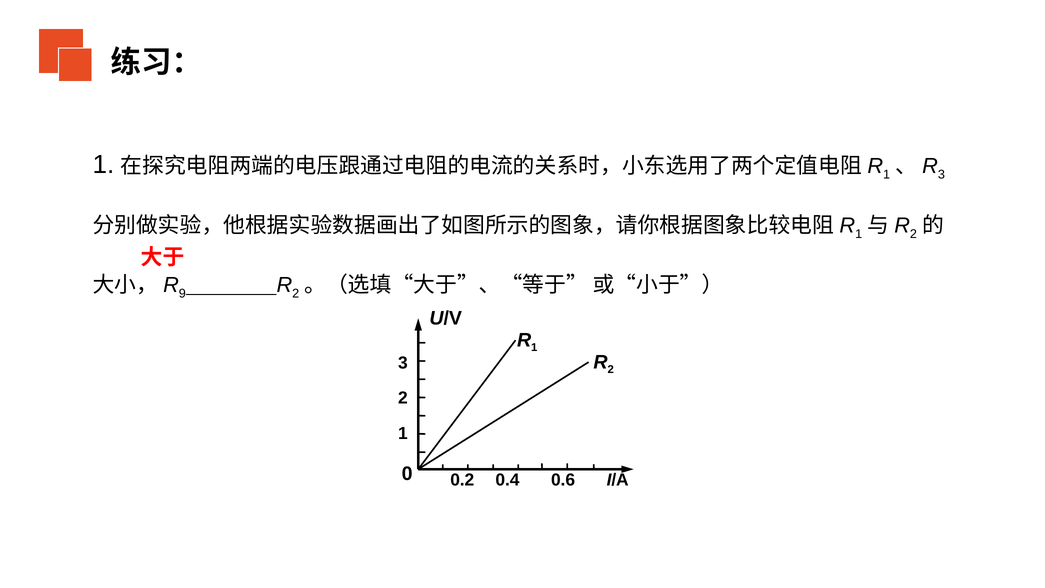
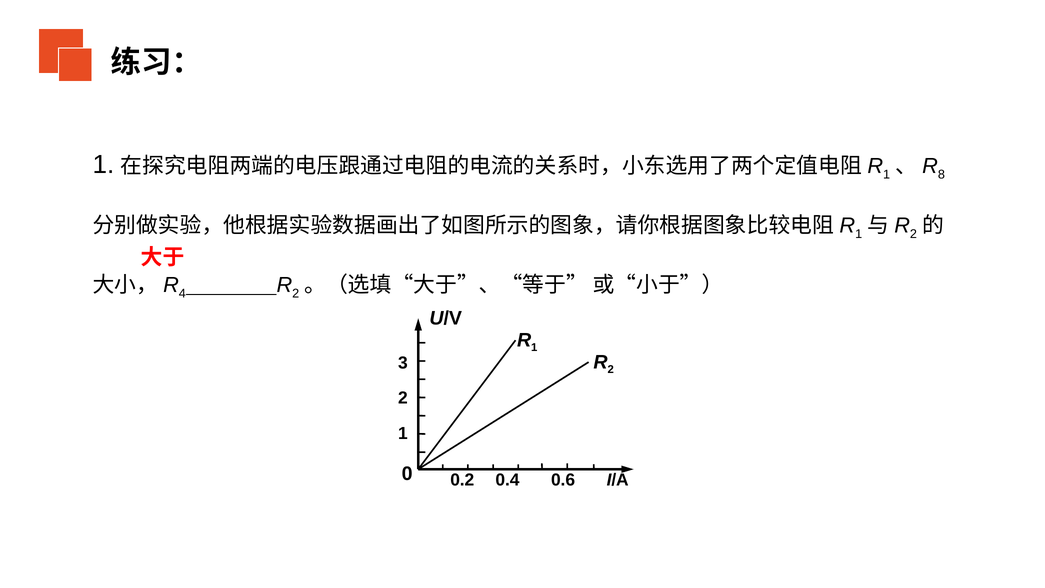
3: 3 -> 8 (941, 174)
9: 9 -> 4 (182, 293)
